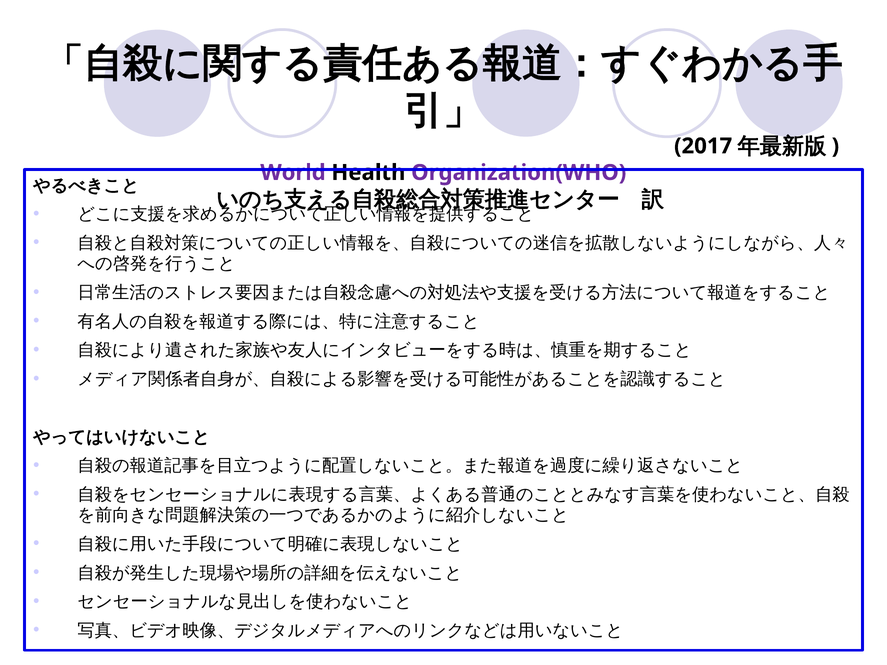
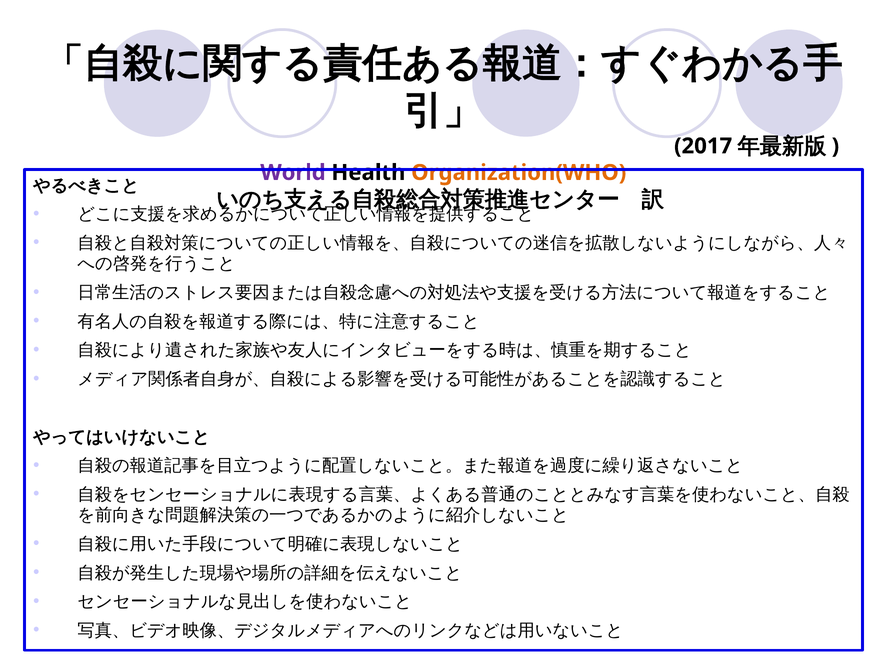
Organization(WHO colour: purple -> orange (519, 173)
